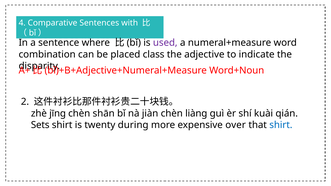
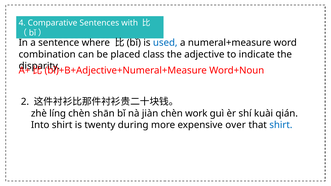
used colour: purple -> blue (165, 43)
jīng: jīng -> líng (58, 113)
liàng: liàng -> work (196, 113)
Sets: Sets -> Into (40, 125)
